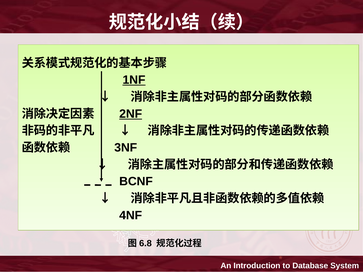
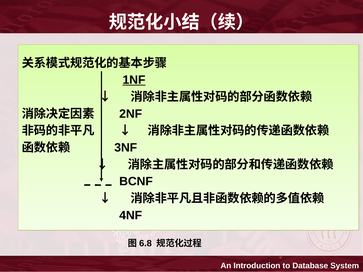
2NF underline: present -> none (131, 114)
